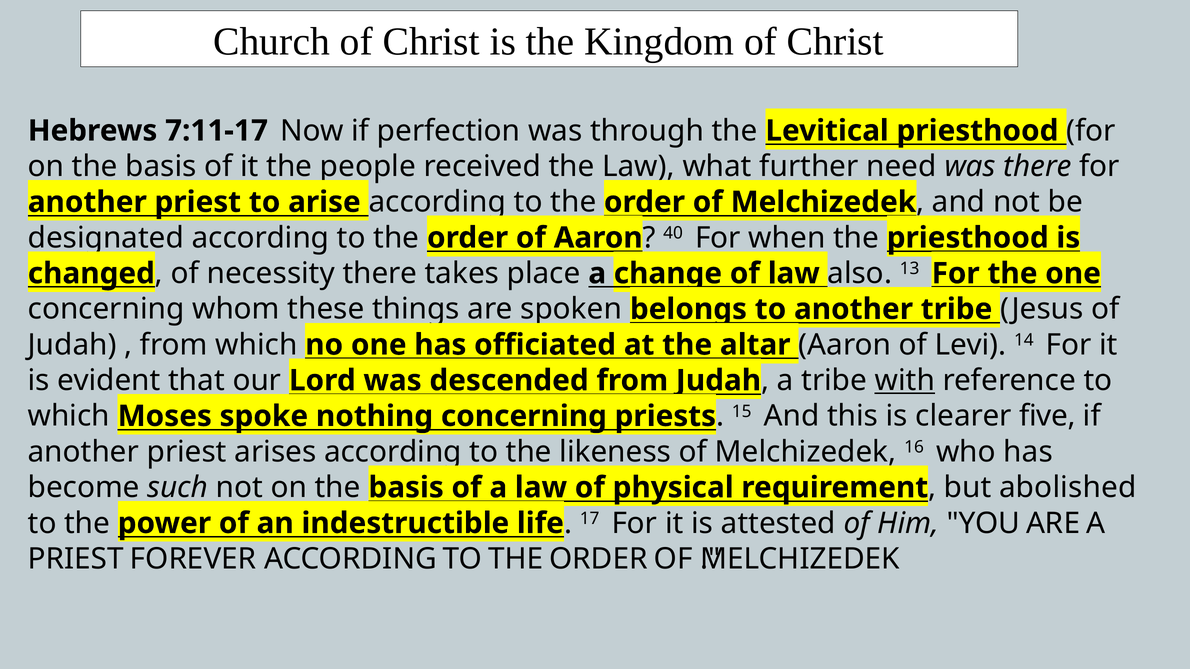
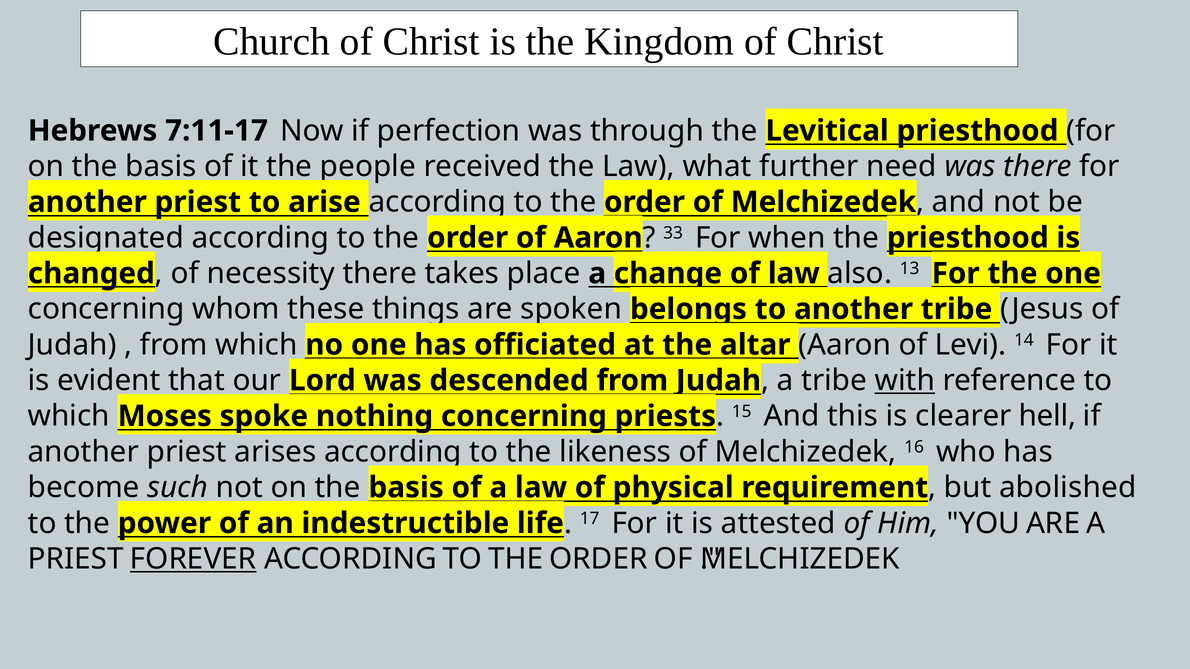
40: 40 -> 33 (673, 233)
five: five -> hell (1047, 416)
FOREVER underline: none -> present (193, 559)
